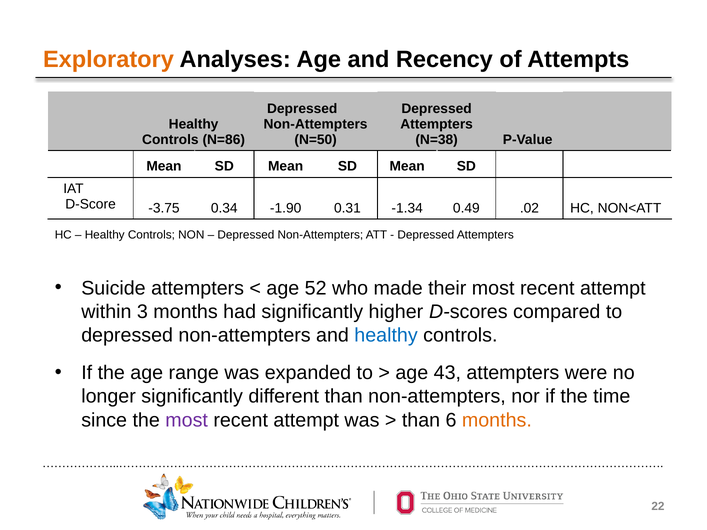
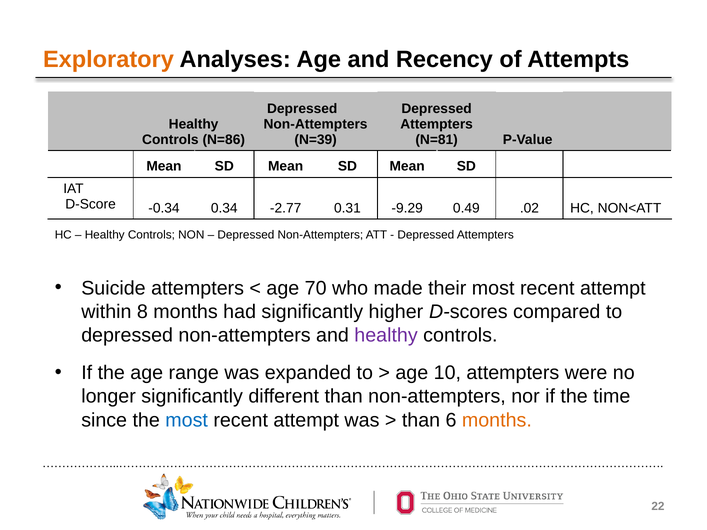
N=50: N=50 -> N=39 (316, 140)
N=38: N=38 -> N=81 (437, 140)
-3.75: -3.75 -> -0.34 (164, 208)
-1.90: -1.90 -> -2.77 (286, 208)
-1.34: -1.34 -> -9.29 (407, 208)
52: 52 -> 70 (316, 288)
3: 3 -> 8 (142, 312)
healthy colour: blue -> purple (386, 335)
43: 43 -> 10 (447, 373)
most colour: purple -> blue (187, 420)
